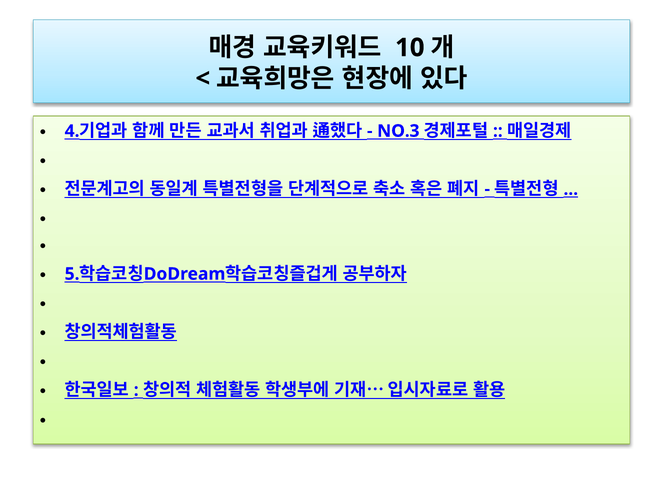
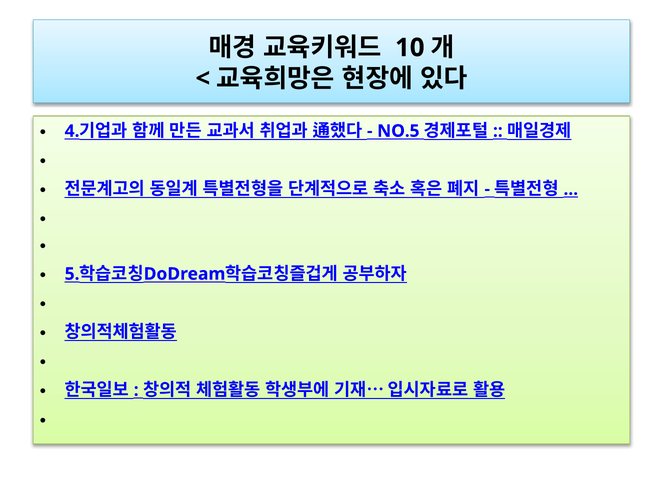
NO.3: NO.3 -> NO.5 (398, 131)
